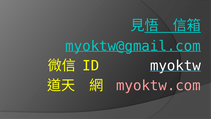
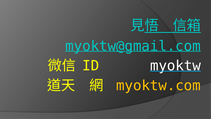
myoktw.com colour: pink -> yellow (158, 85)
